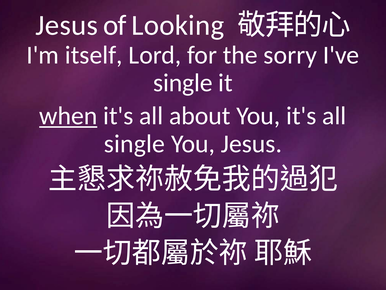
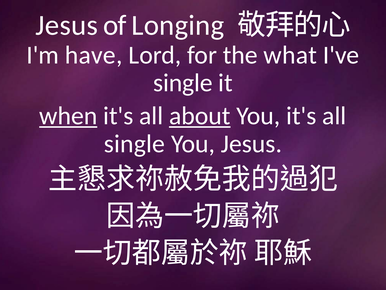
Looking: Looking -> Longing (178, 25)
itself: itself -> have (94, 55)
sorry: sorry -> what (290, 55)
about underline: none -> present (200, 116)
